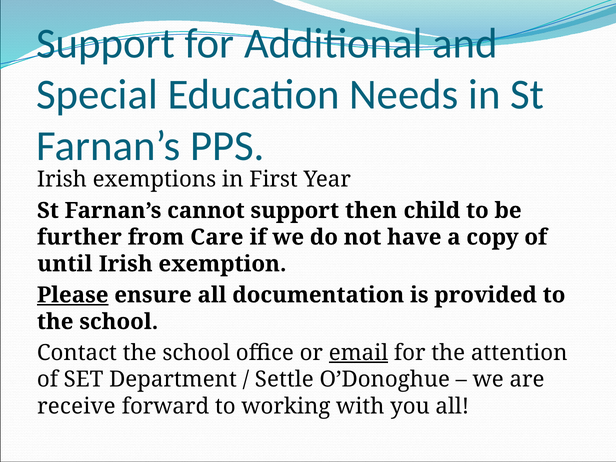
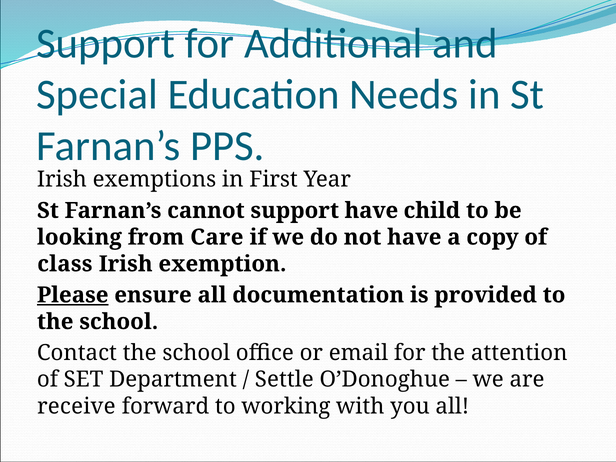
support then: then -> have (371, 211)
further: further -> looking (79, 237)
until: until -> class (65, 264)
email underline: present -> none (358, 353)
